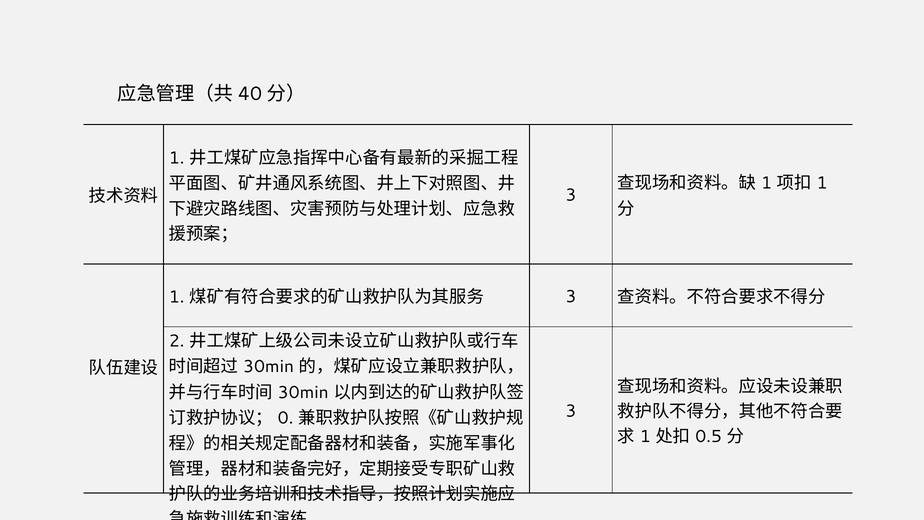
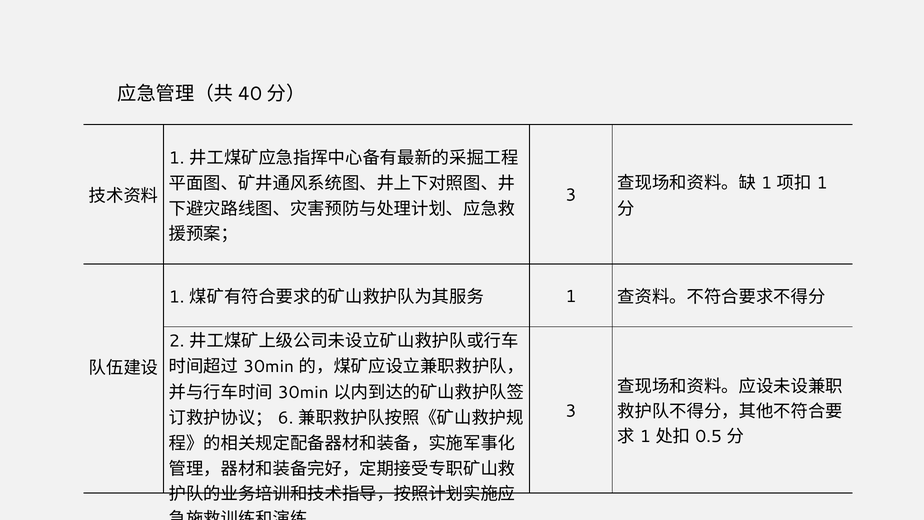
3: 3 -> 1 (571, 296)
0: 0 -> 6 (286, 418)
